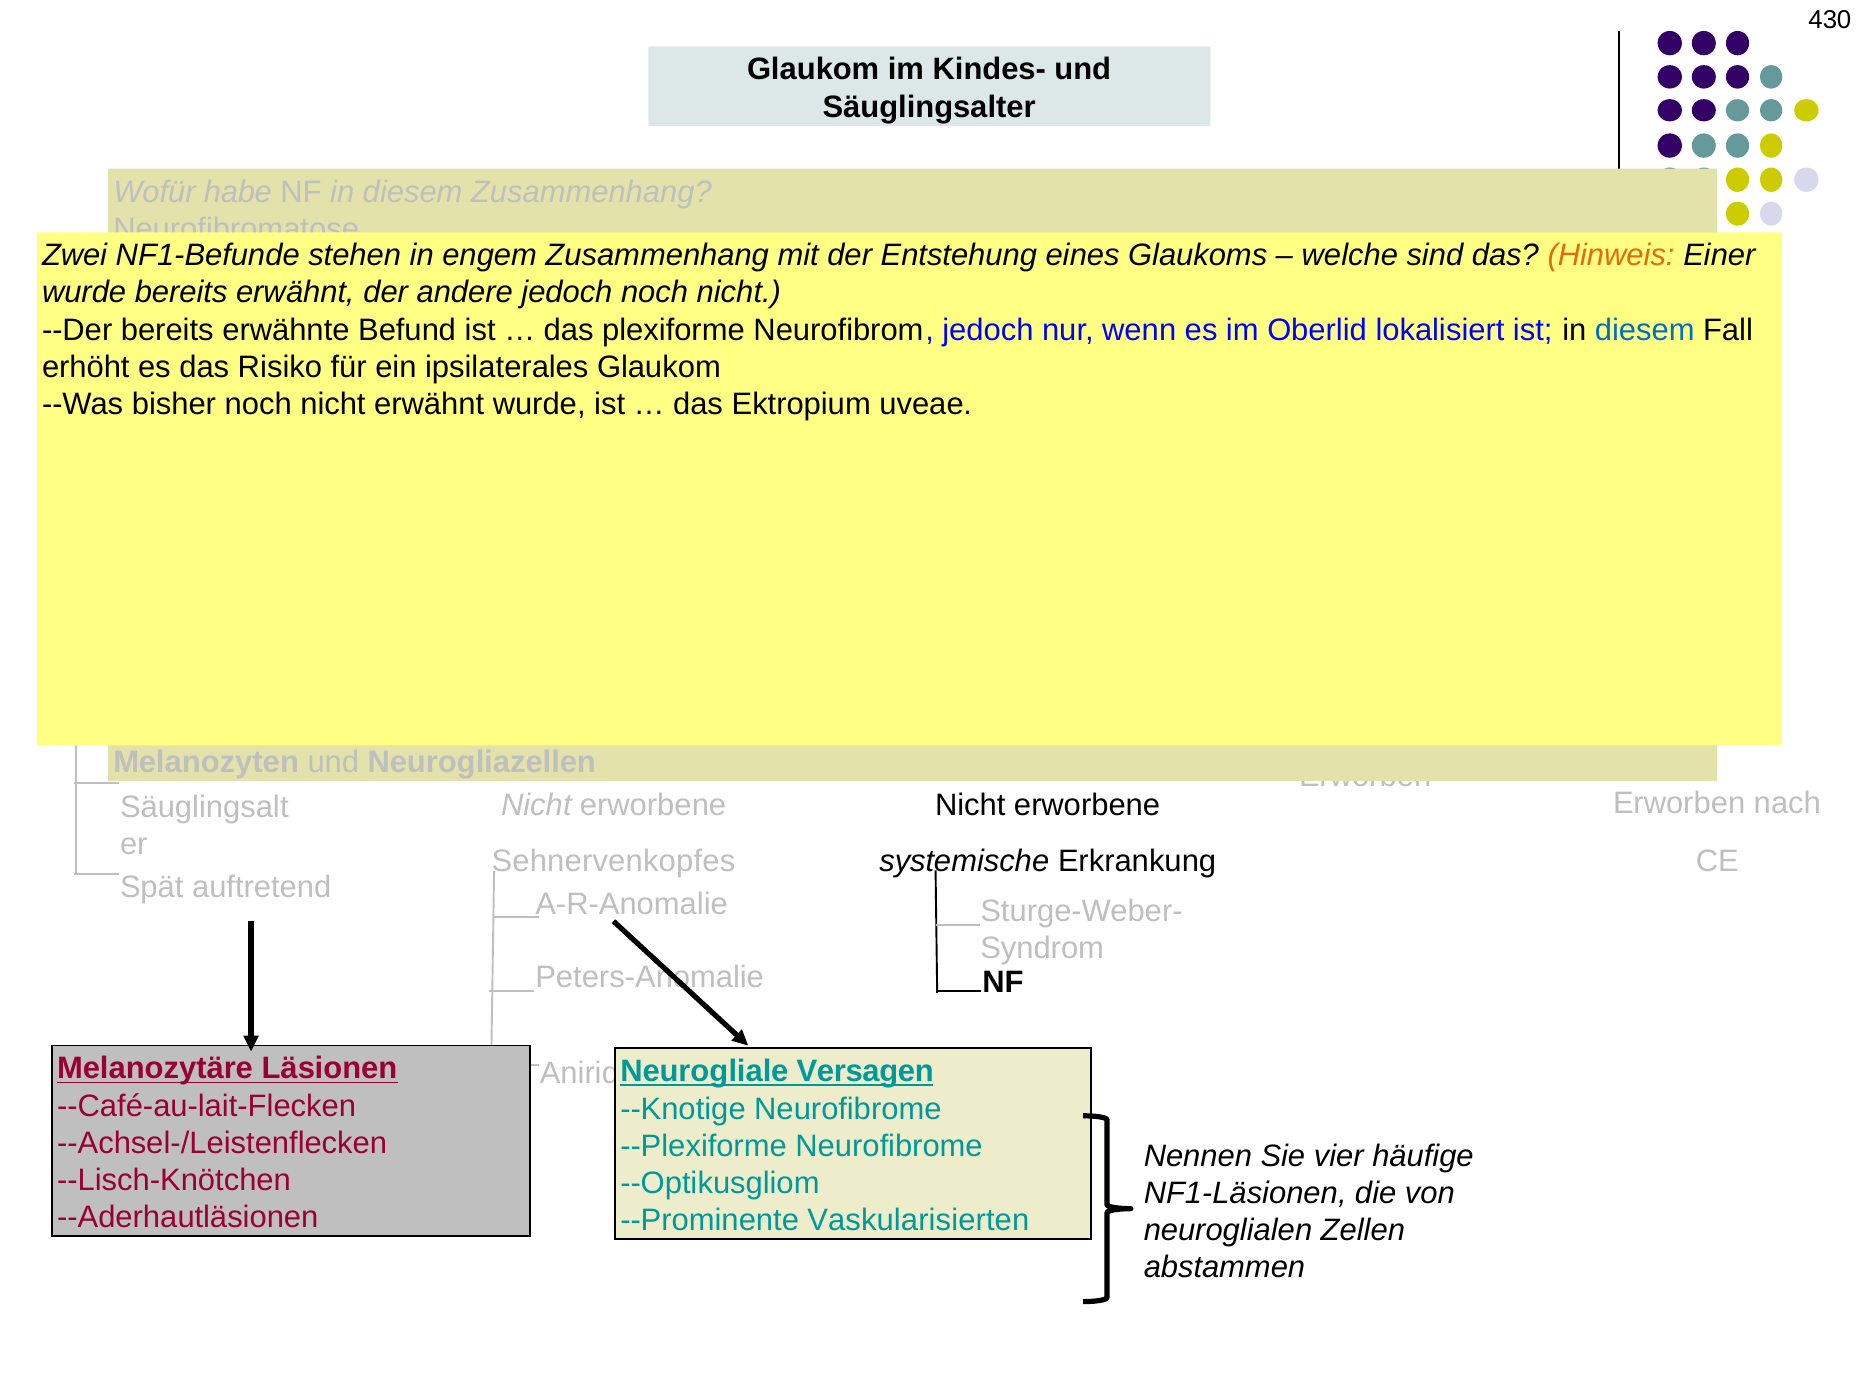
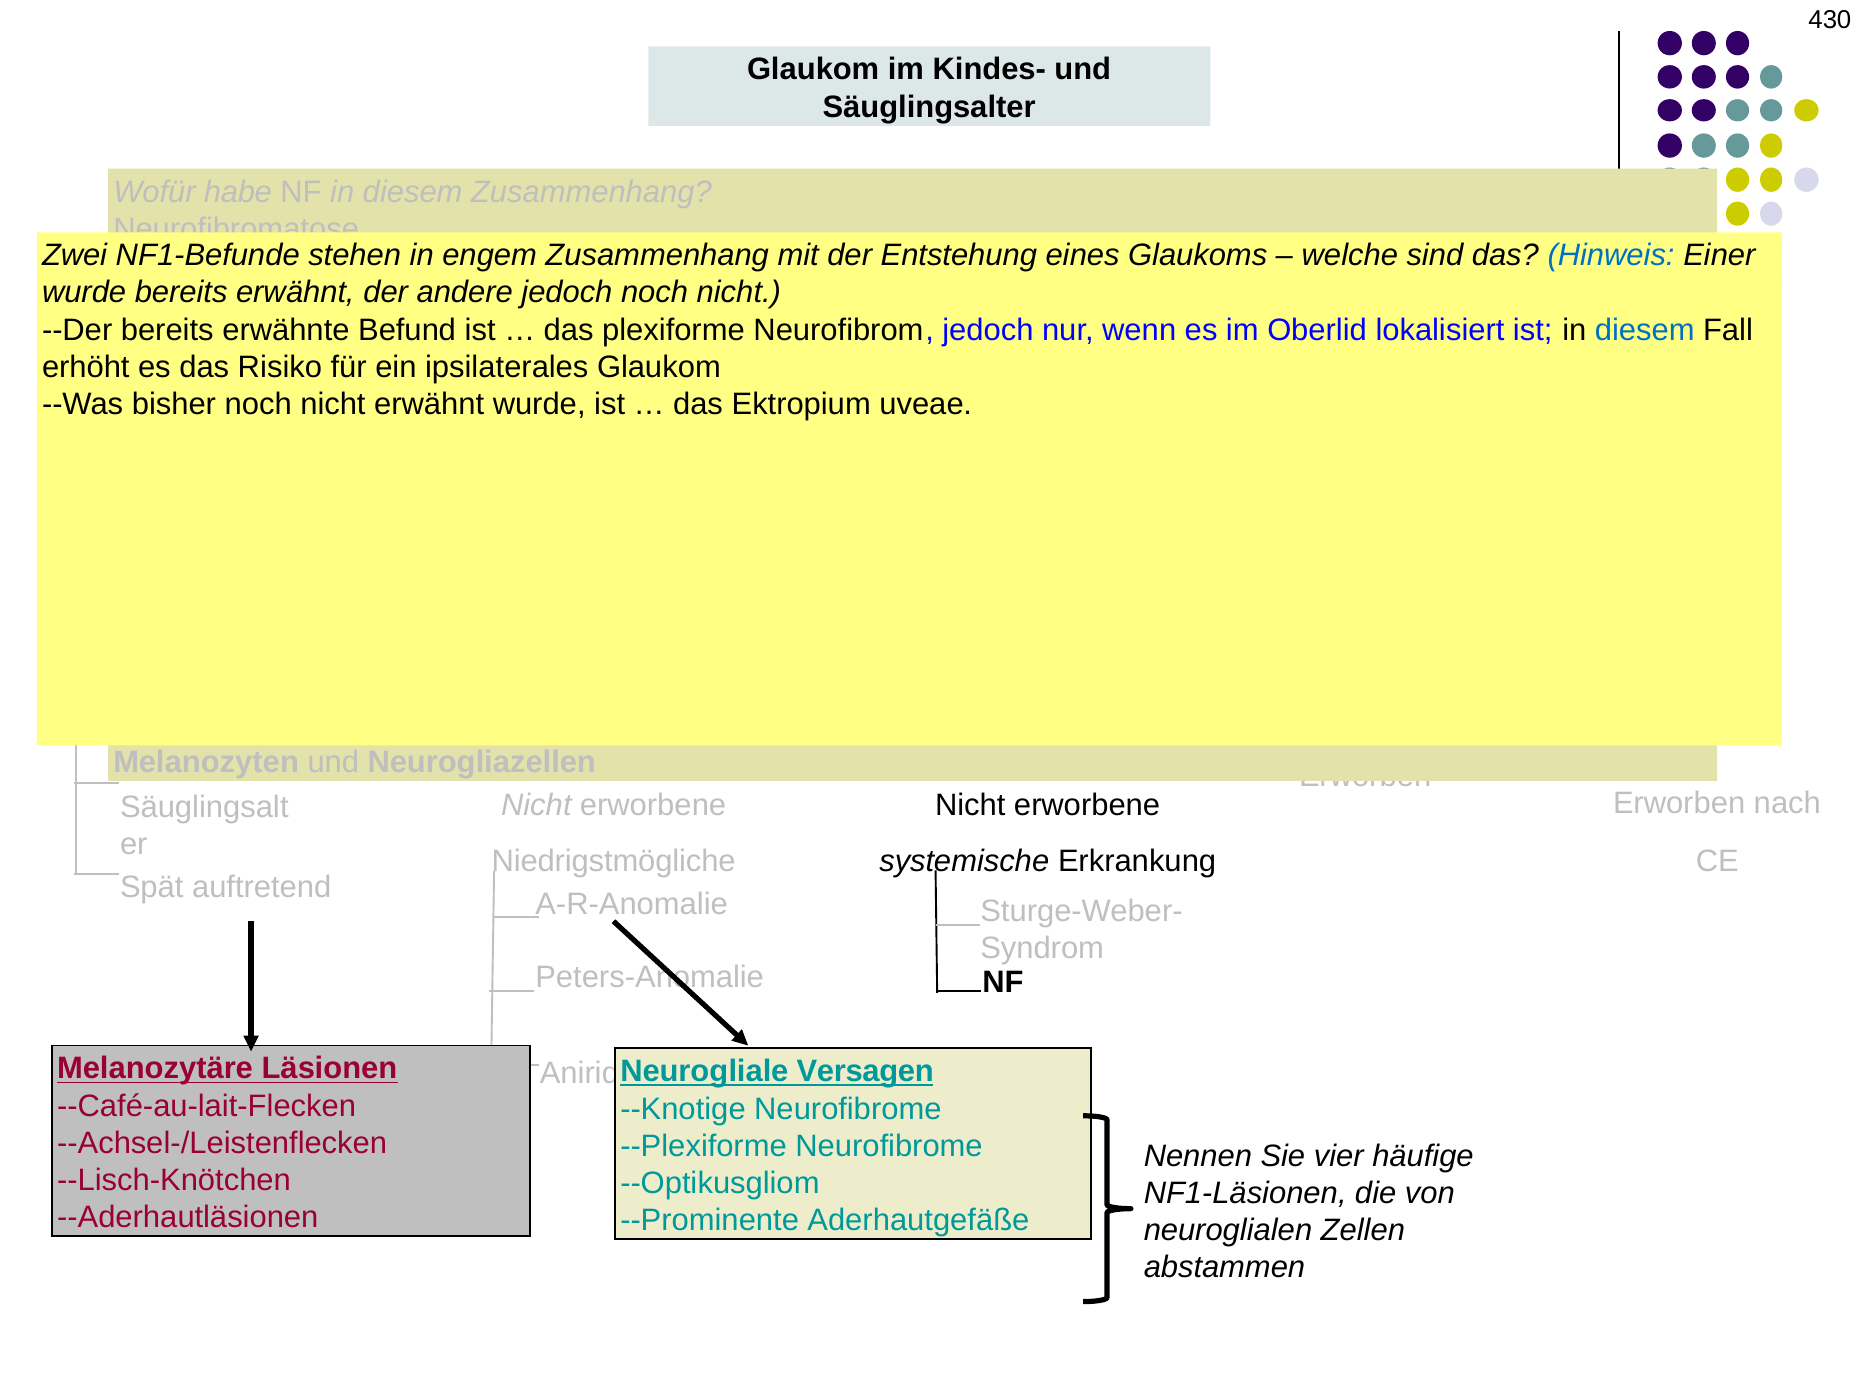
Hinweis colour: orange -> blue (1611, 256)
Sehnervenkopfes: Sehnervenkopfes -> Niedrigstmögliche (614, 861)
Vaskularisierten: Vaskularisierten -> Aderhautgefäße (918, 1221)
